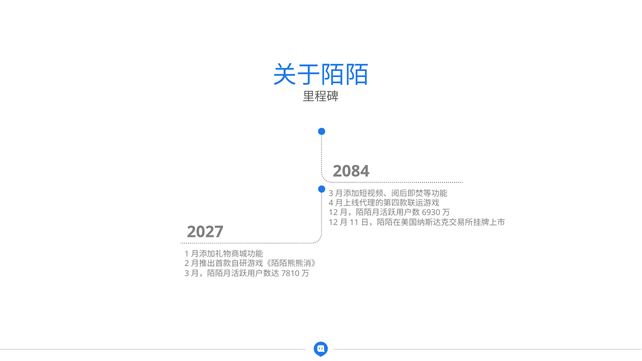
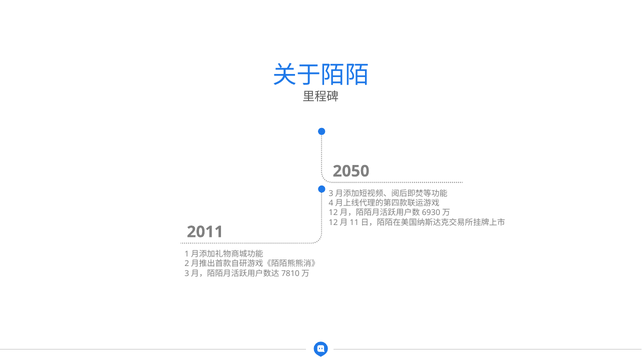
2084: 2084 -> 2050 (351, 171)
2027: 2027 -> 2011 (205, 232)
